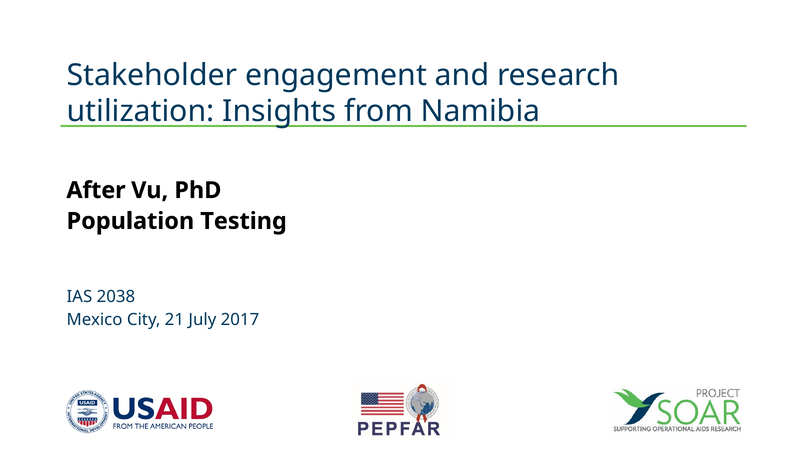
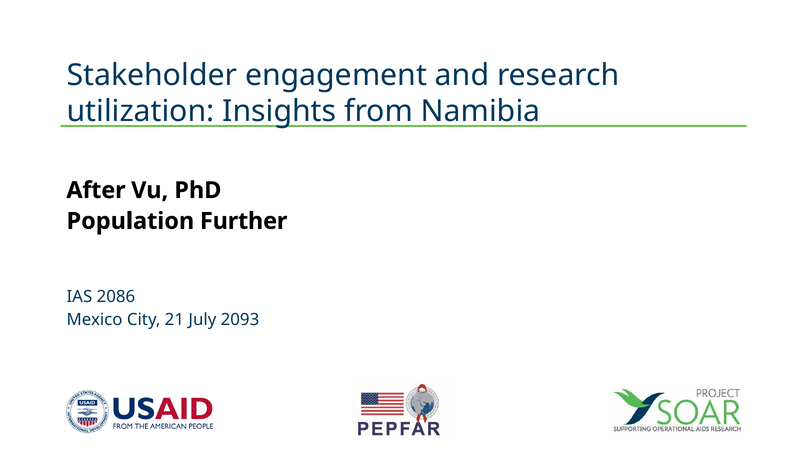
Testing: Testing -> Further (244, 221)
2038: 2038 -> 2086 (116, 297)
2017: 2017 -> 2093 (240, 319)
